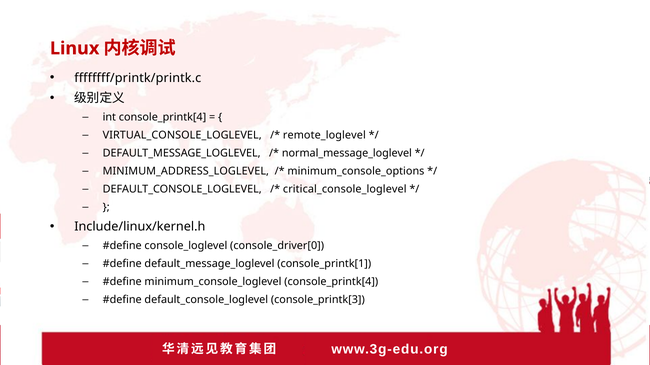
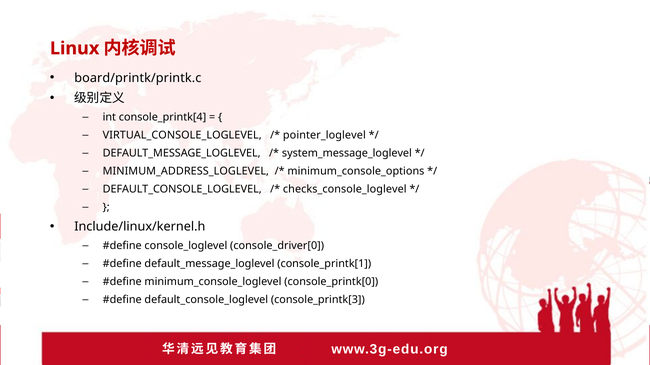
ffffffff/printk/printk.c: ffffffff/printk/printk.c -> board/printk/printk.c (138, 78)
remote_loglevel: remote_loglevel -> pointer_loglevel (324, 135)
normal_message_loglevel: normal_message_loglevel -> system_message_loglevel (347, 153)
critical_console_loglevel: critical_console_loglevel -> checks_console_loglevel (345, 190)
minimum_console_loglevel console_printk[4: console_printk[4 -> console_printk[0 (331, 282)
